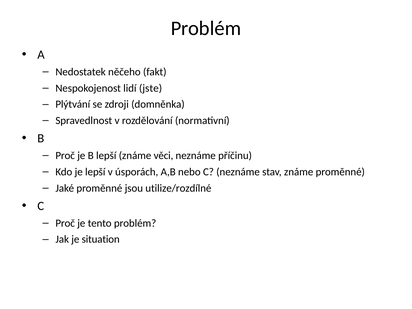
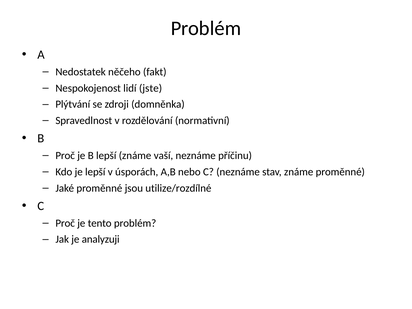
věci: věci -> vaší (163, 156)
situation: situation -> analyzuji (101, 239)
